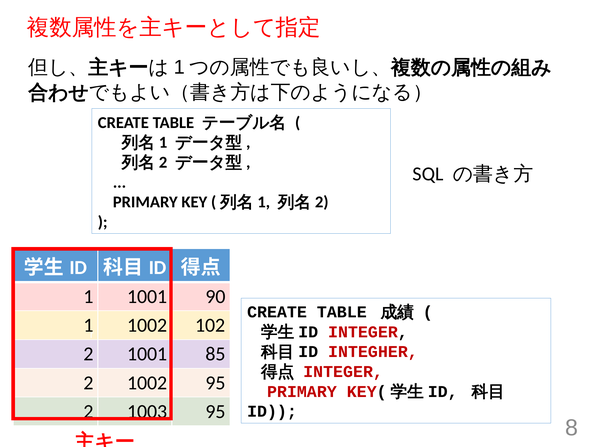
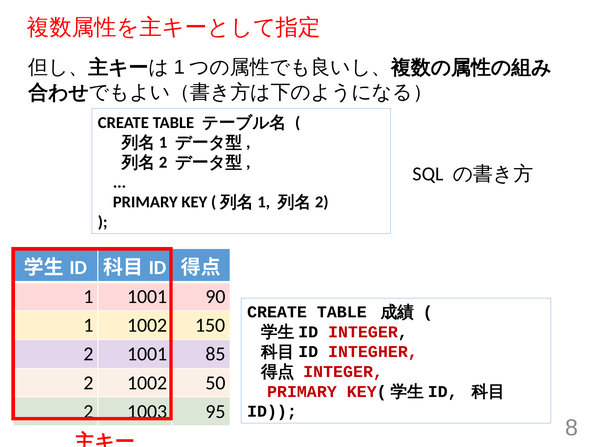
102: 102 -> 150 (210, 326)
1002 95: 95 -> 50 (215, 383)
